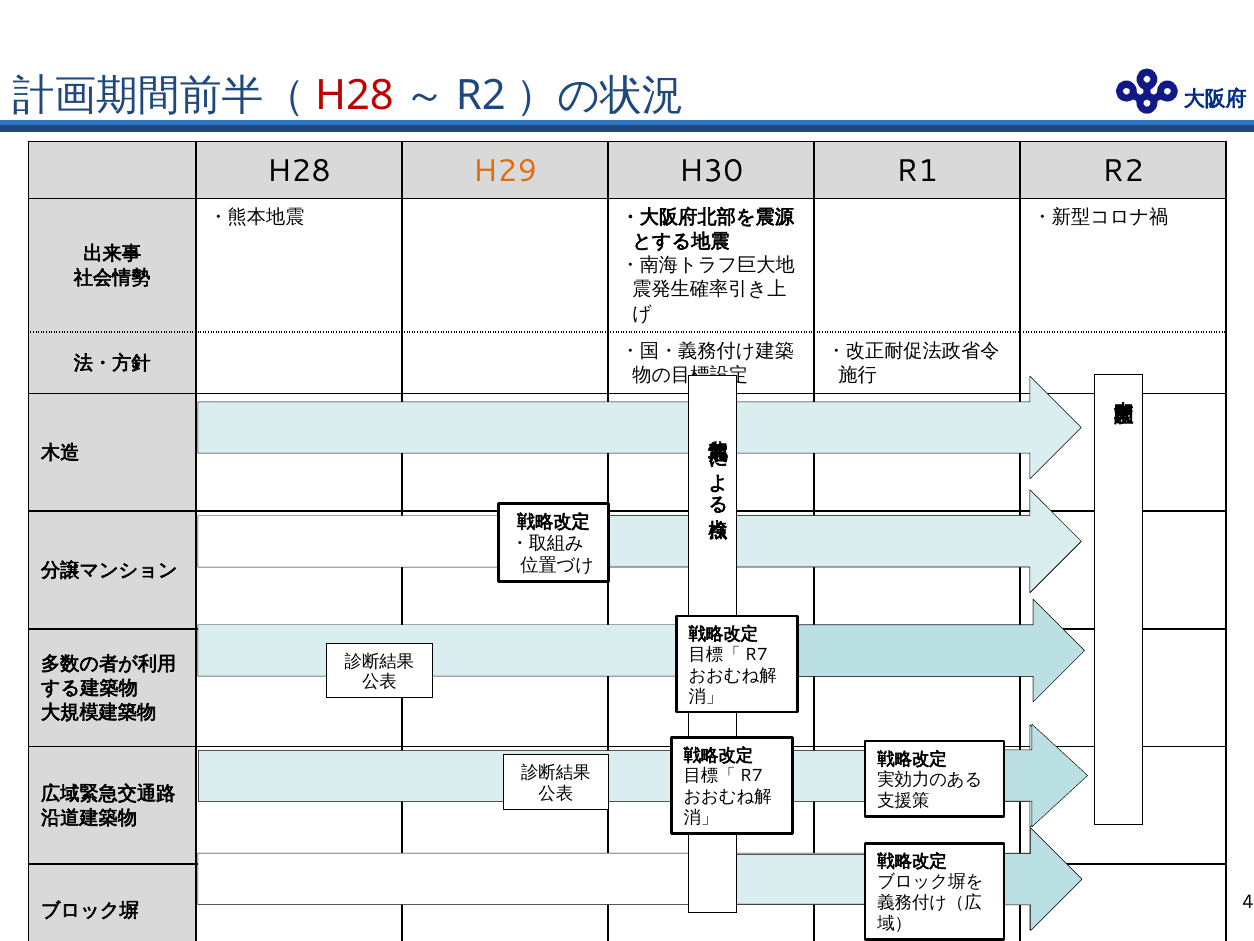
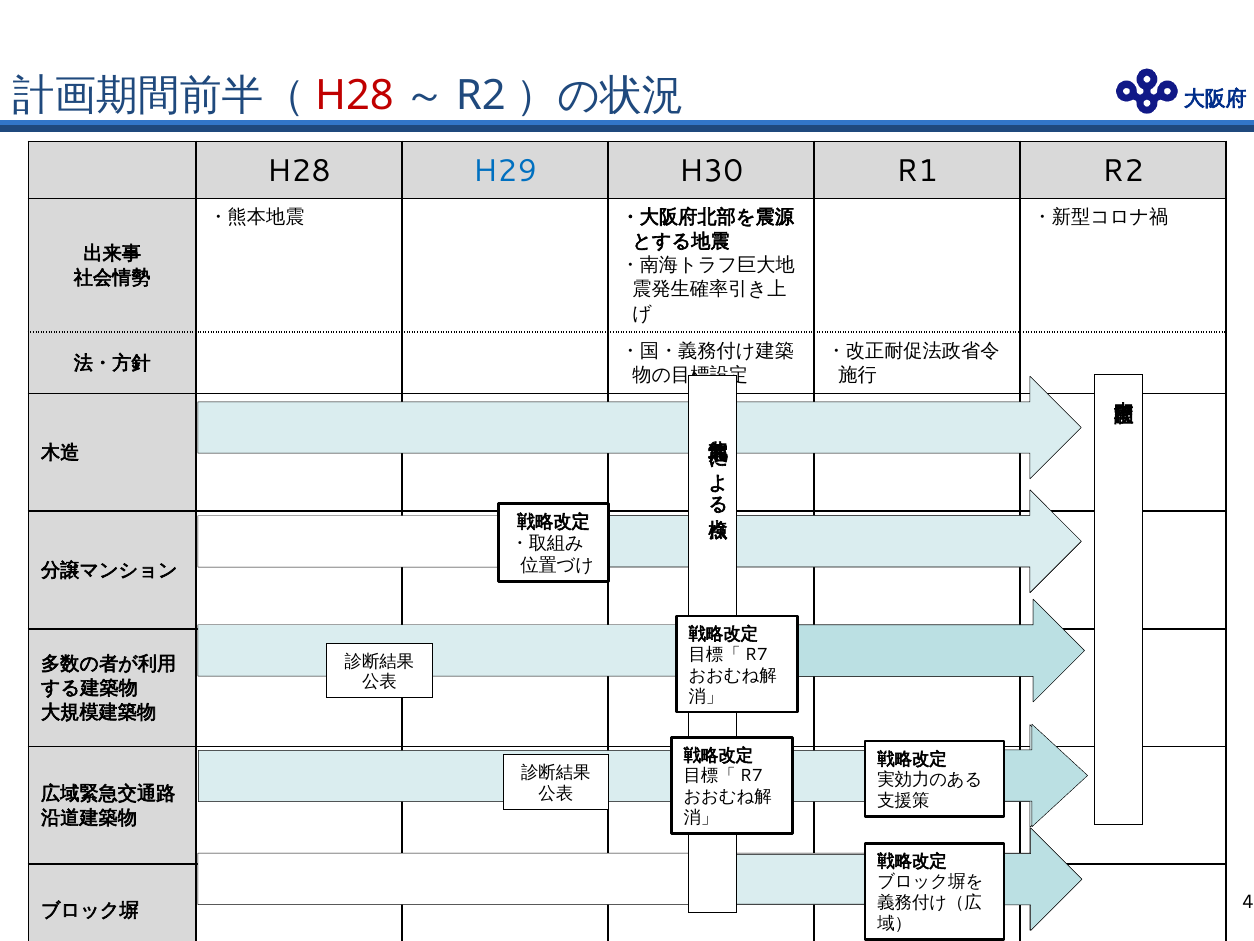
H29 colour: orange -> blue (505, 171)
